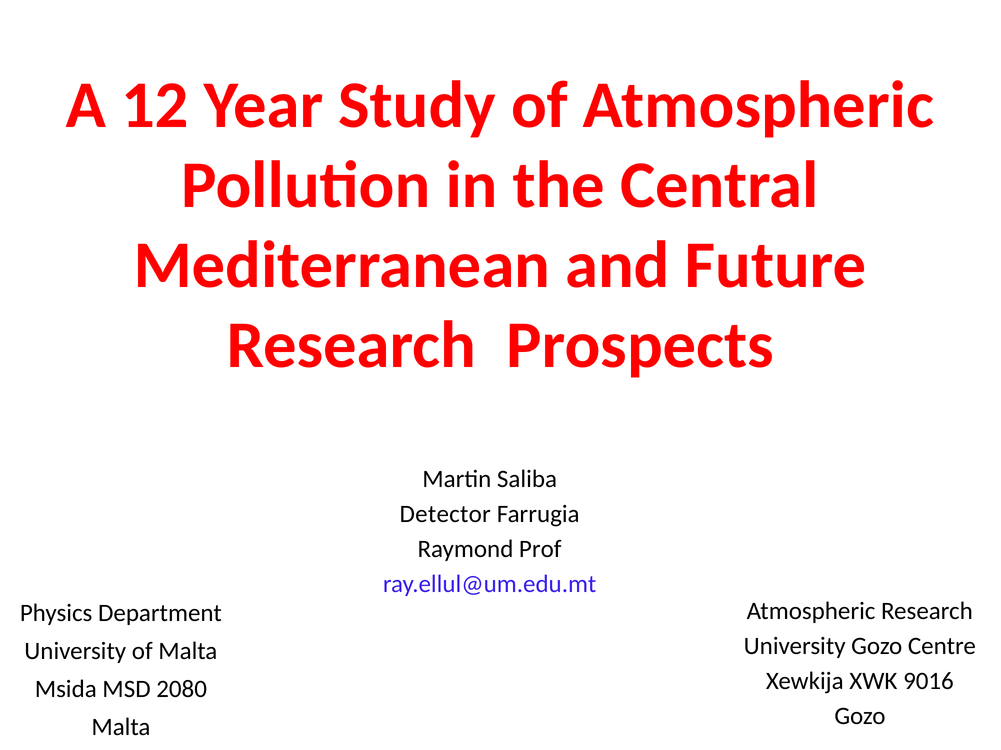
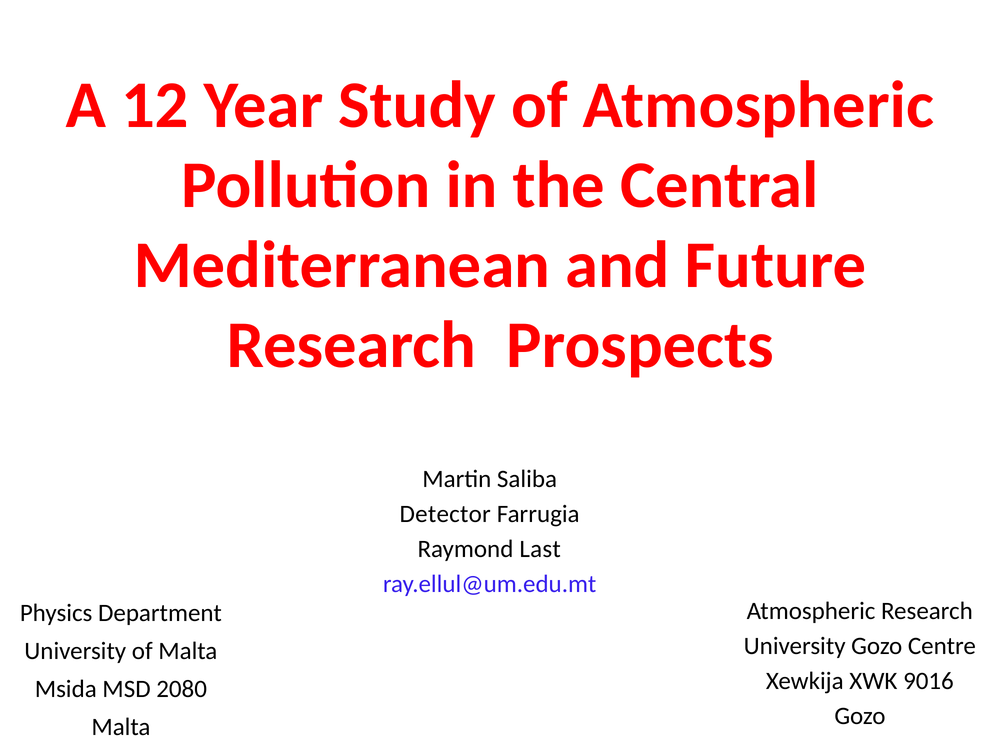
Prof: Prof -> Last (540, 550)
